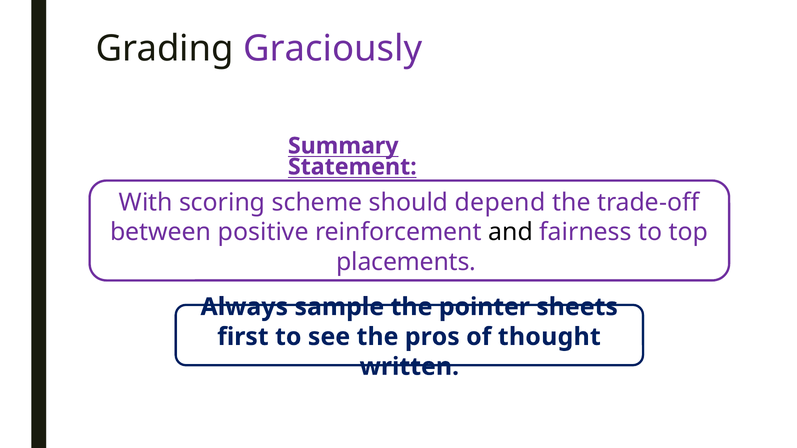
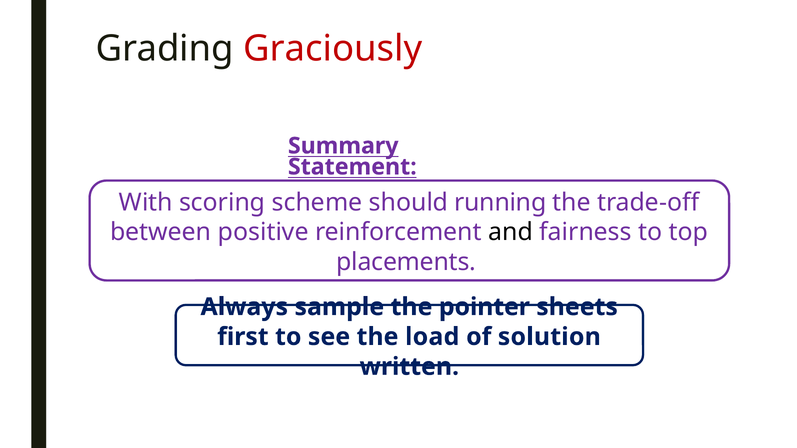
Graciously colour: purple -> red (333, 49)
depend: depend -> running (500, 202)
pros: pros -> load (432, 337)
thought: thought -> solution (549, 337)
